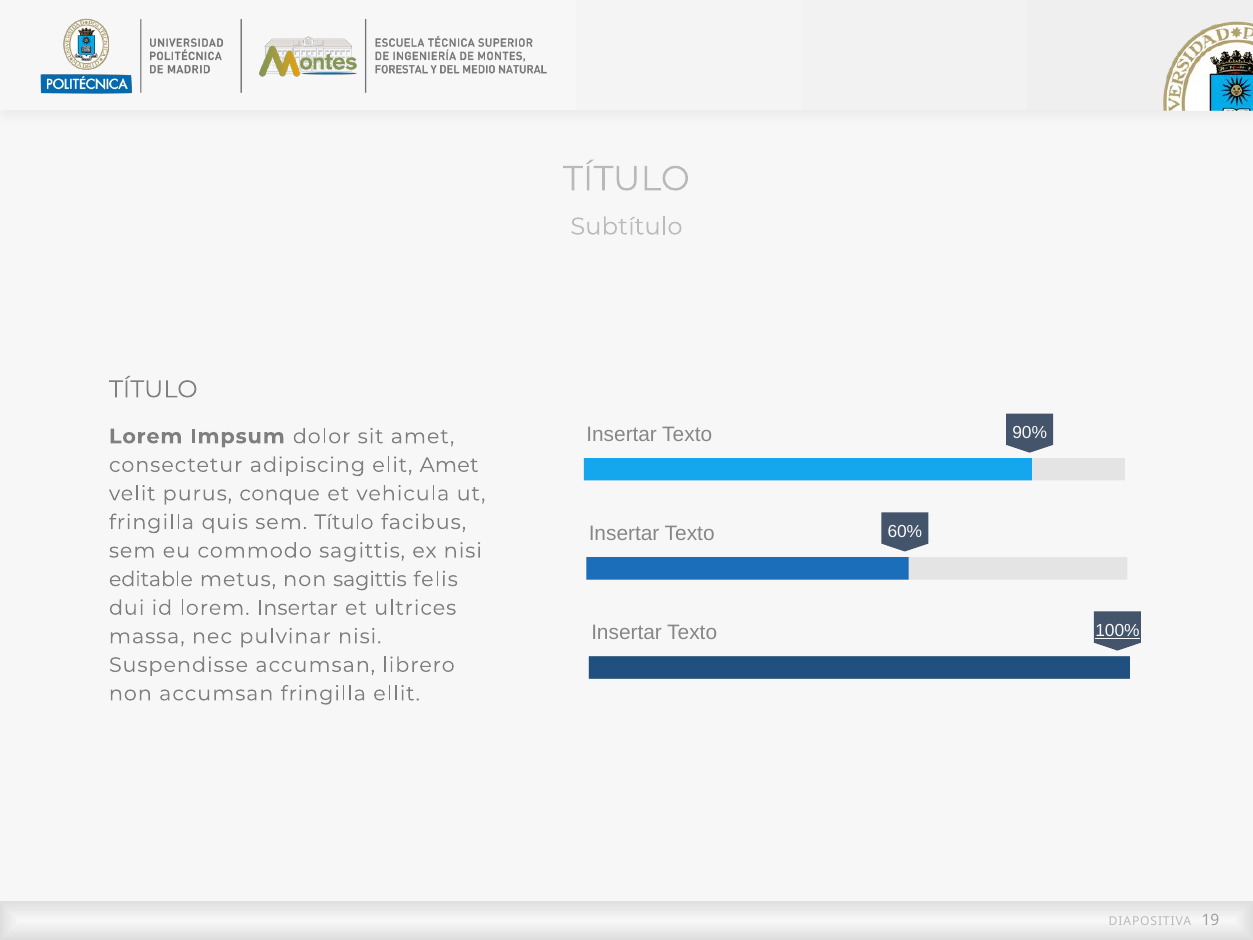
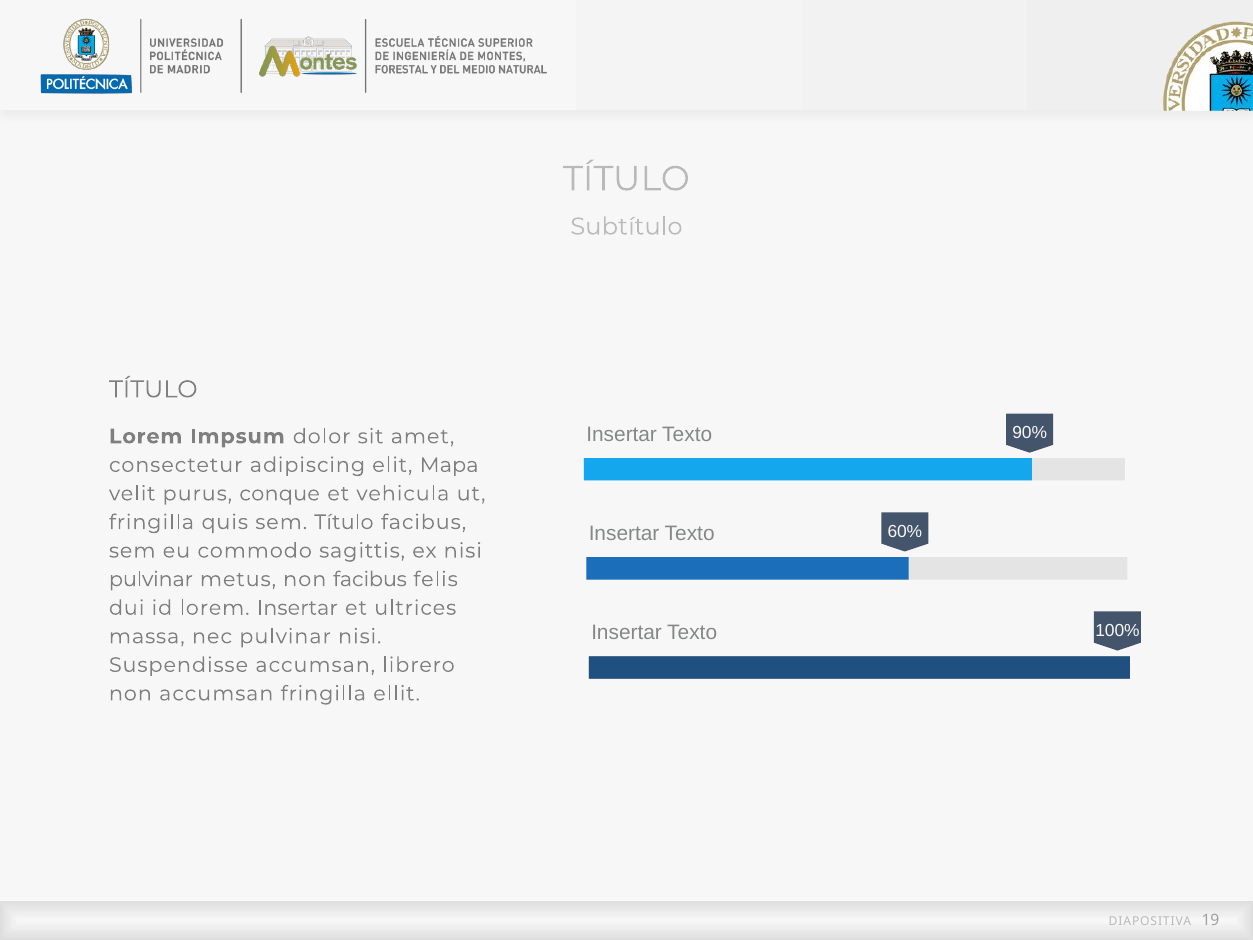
elit Amet: Amet -> Mapa (449, 465)
editable: editable -> pulvinar (151, 579)
non sagittis: sagittis -> facibus (370, 579)
100% underline: present -> none (1117, 631)
